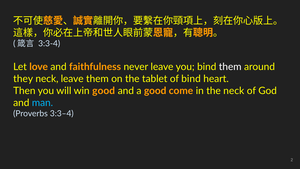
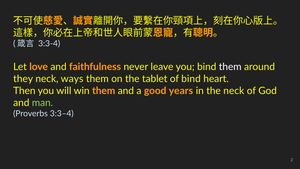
neck leave: leave -> ways (72, 79)
win good: good -> them (104, 91)
come: come -> years (181, 91)
man colour: light blue -> light green (42, 103)
